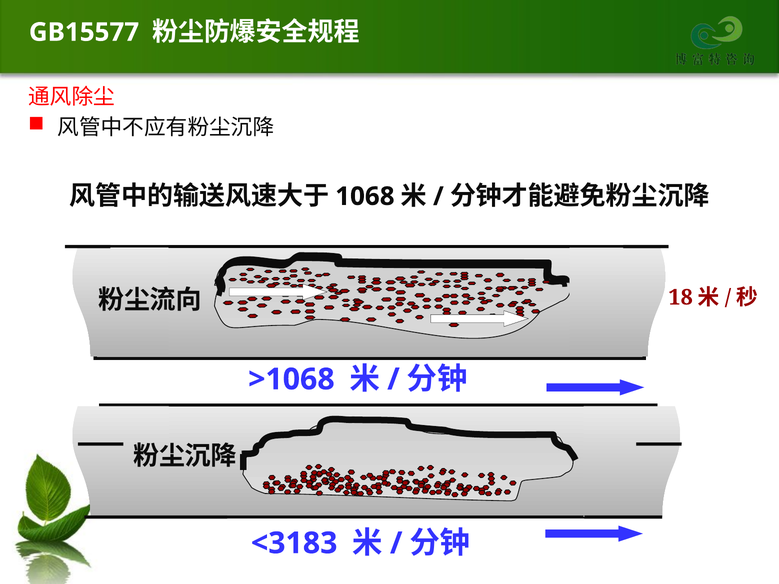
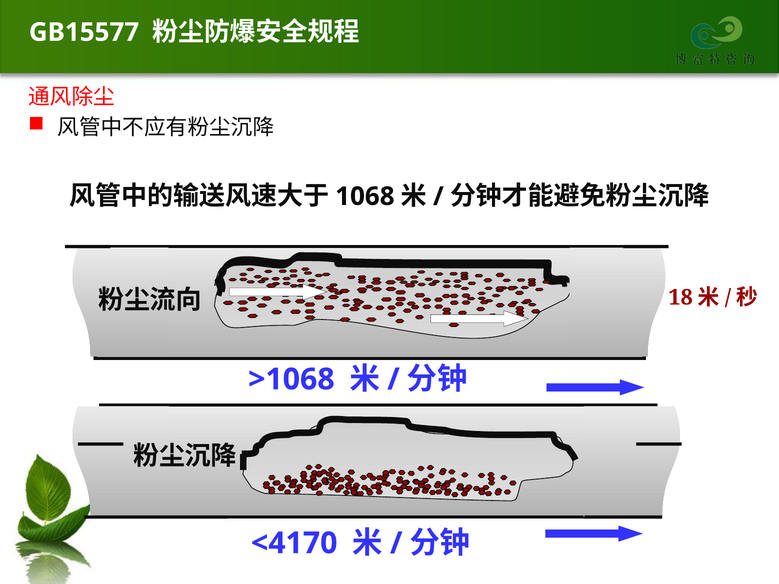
<3183: <3183 -> <4170 (294, 543)
